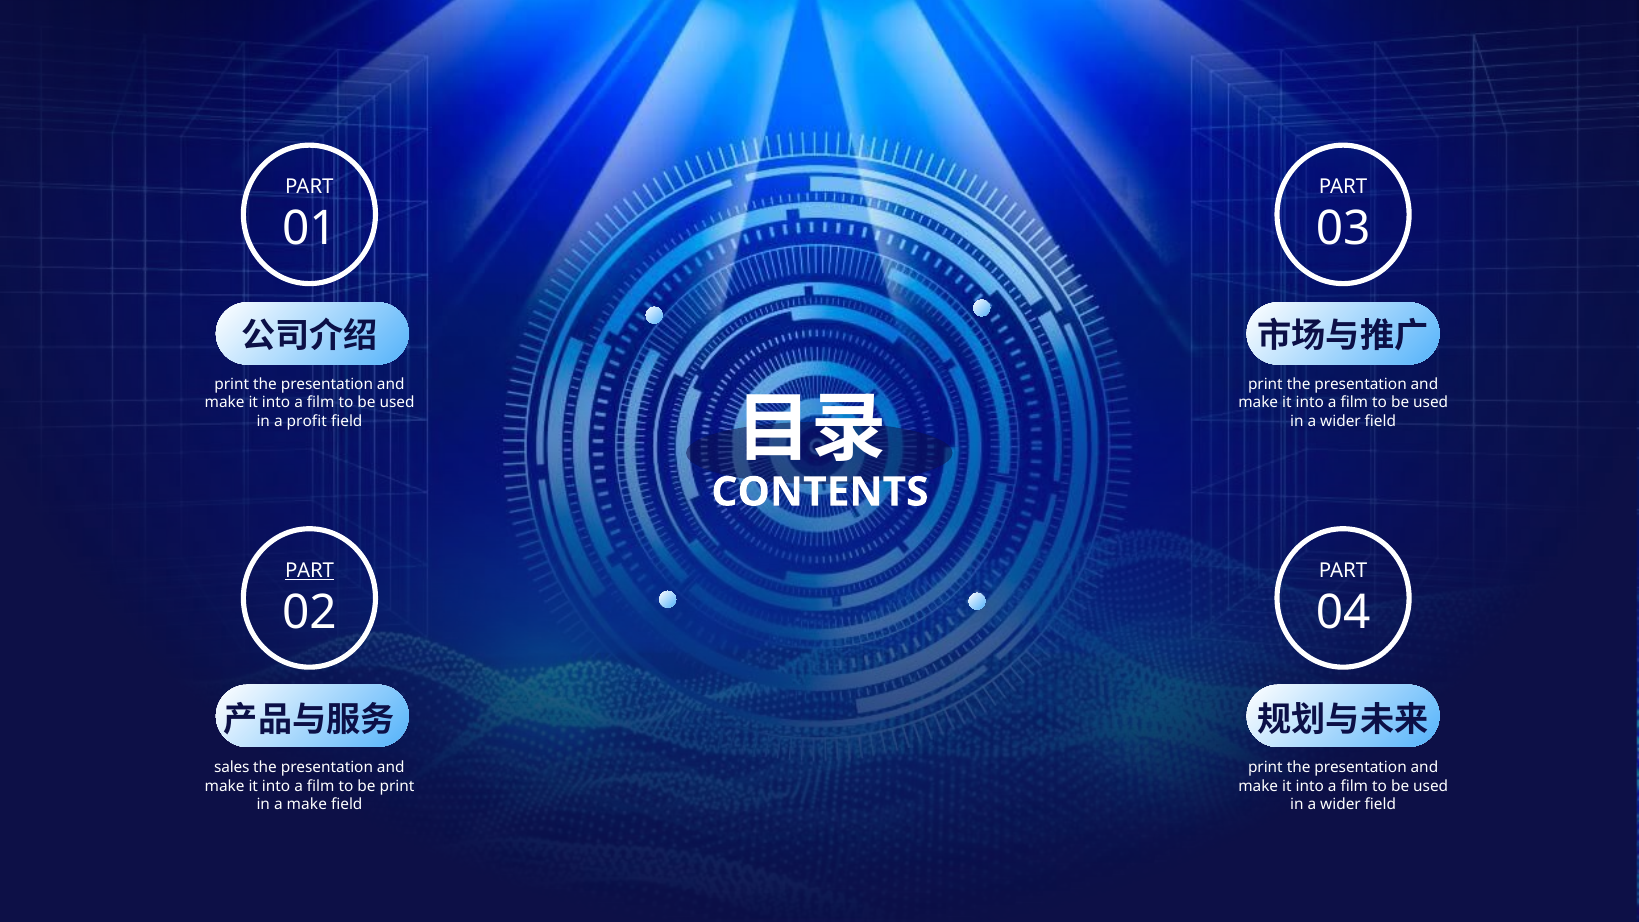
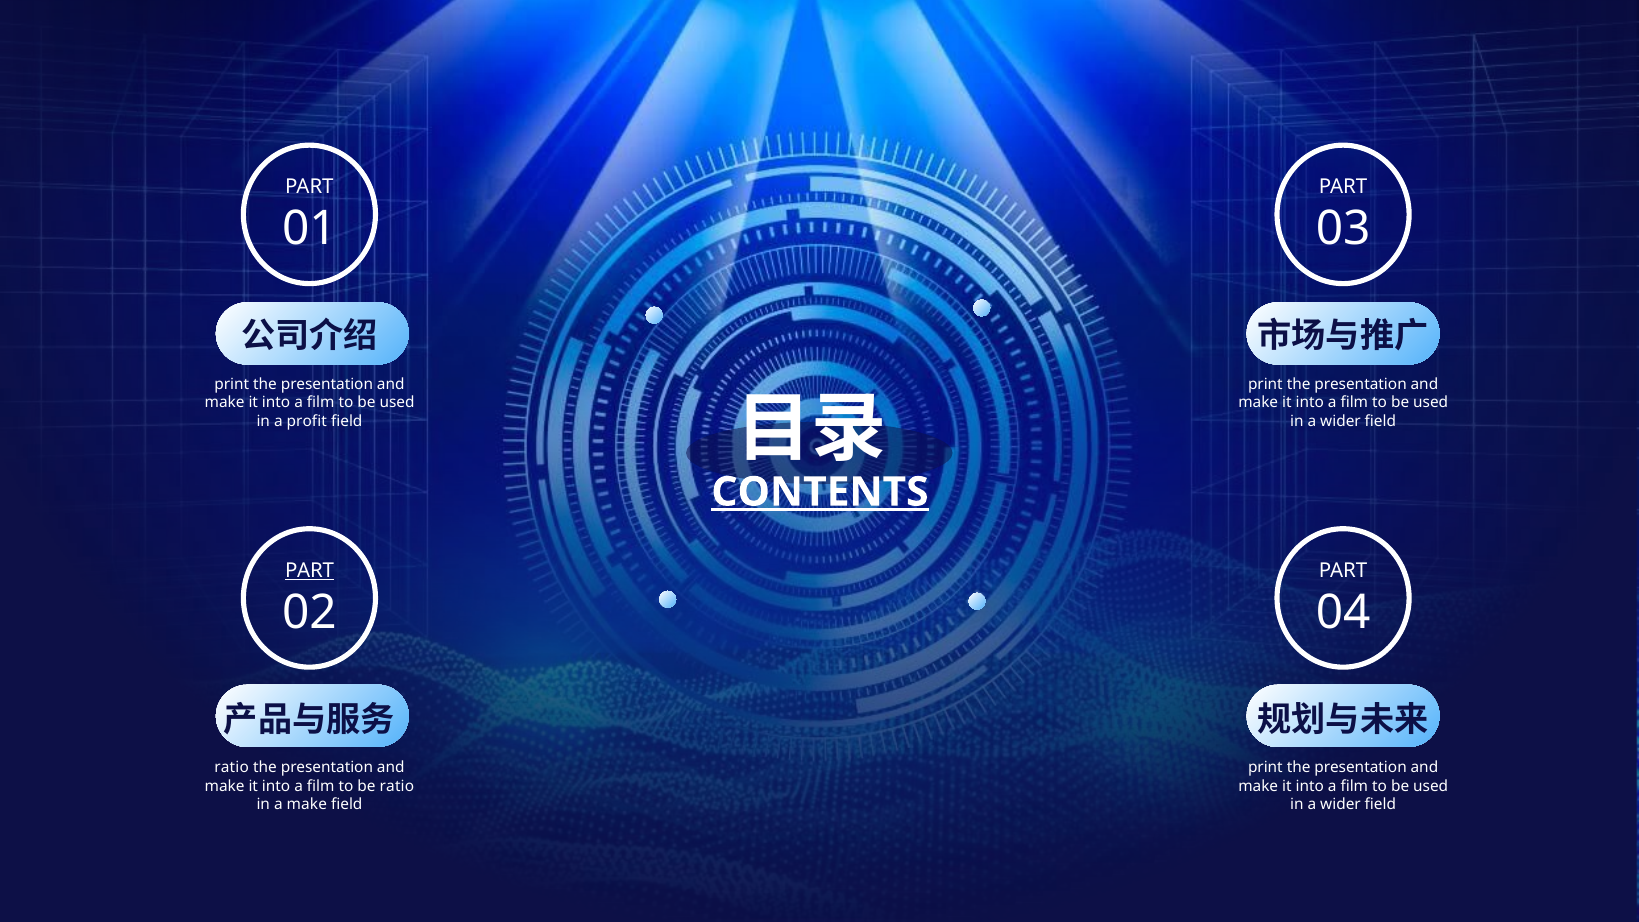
CONTENTS underline: none -> present (820, 492)
sales: sales -> ratio (232, 768)
be print: print -> ratio (397, 786)
